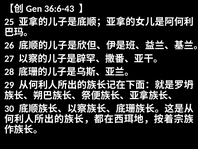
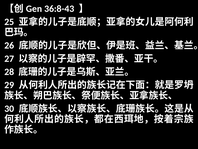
36:6-43: 36:6-43 -> 36:8-43 (59, 9)
